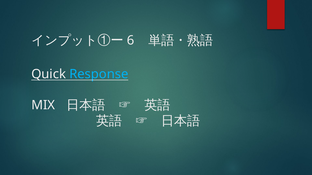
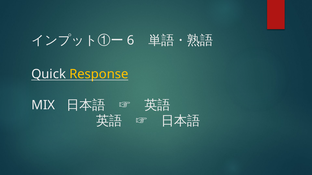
Response colour: light blue -> yellow (99, 74)
